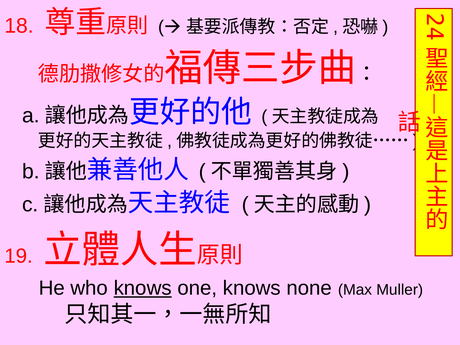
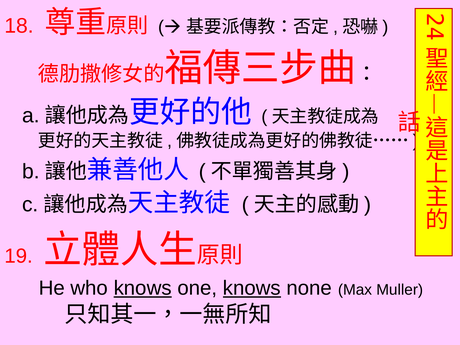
knows underline: none -> present (252, 288)
